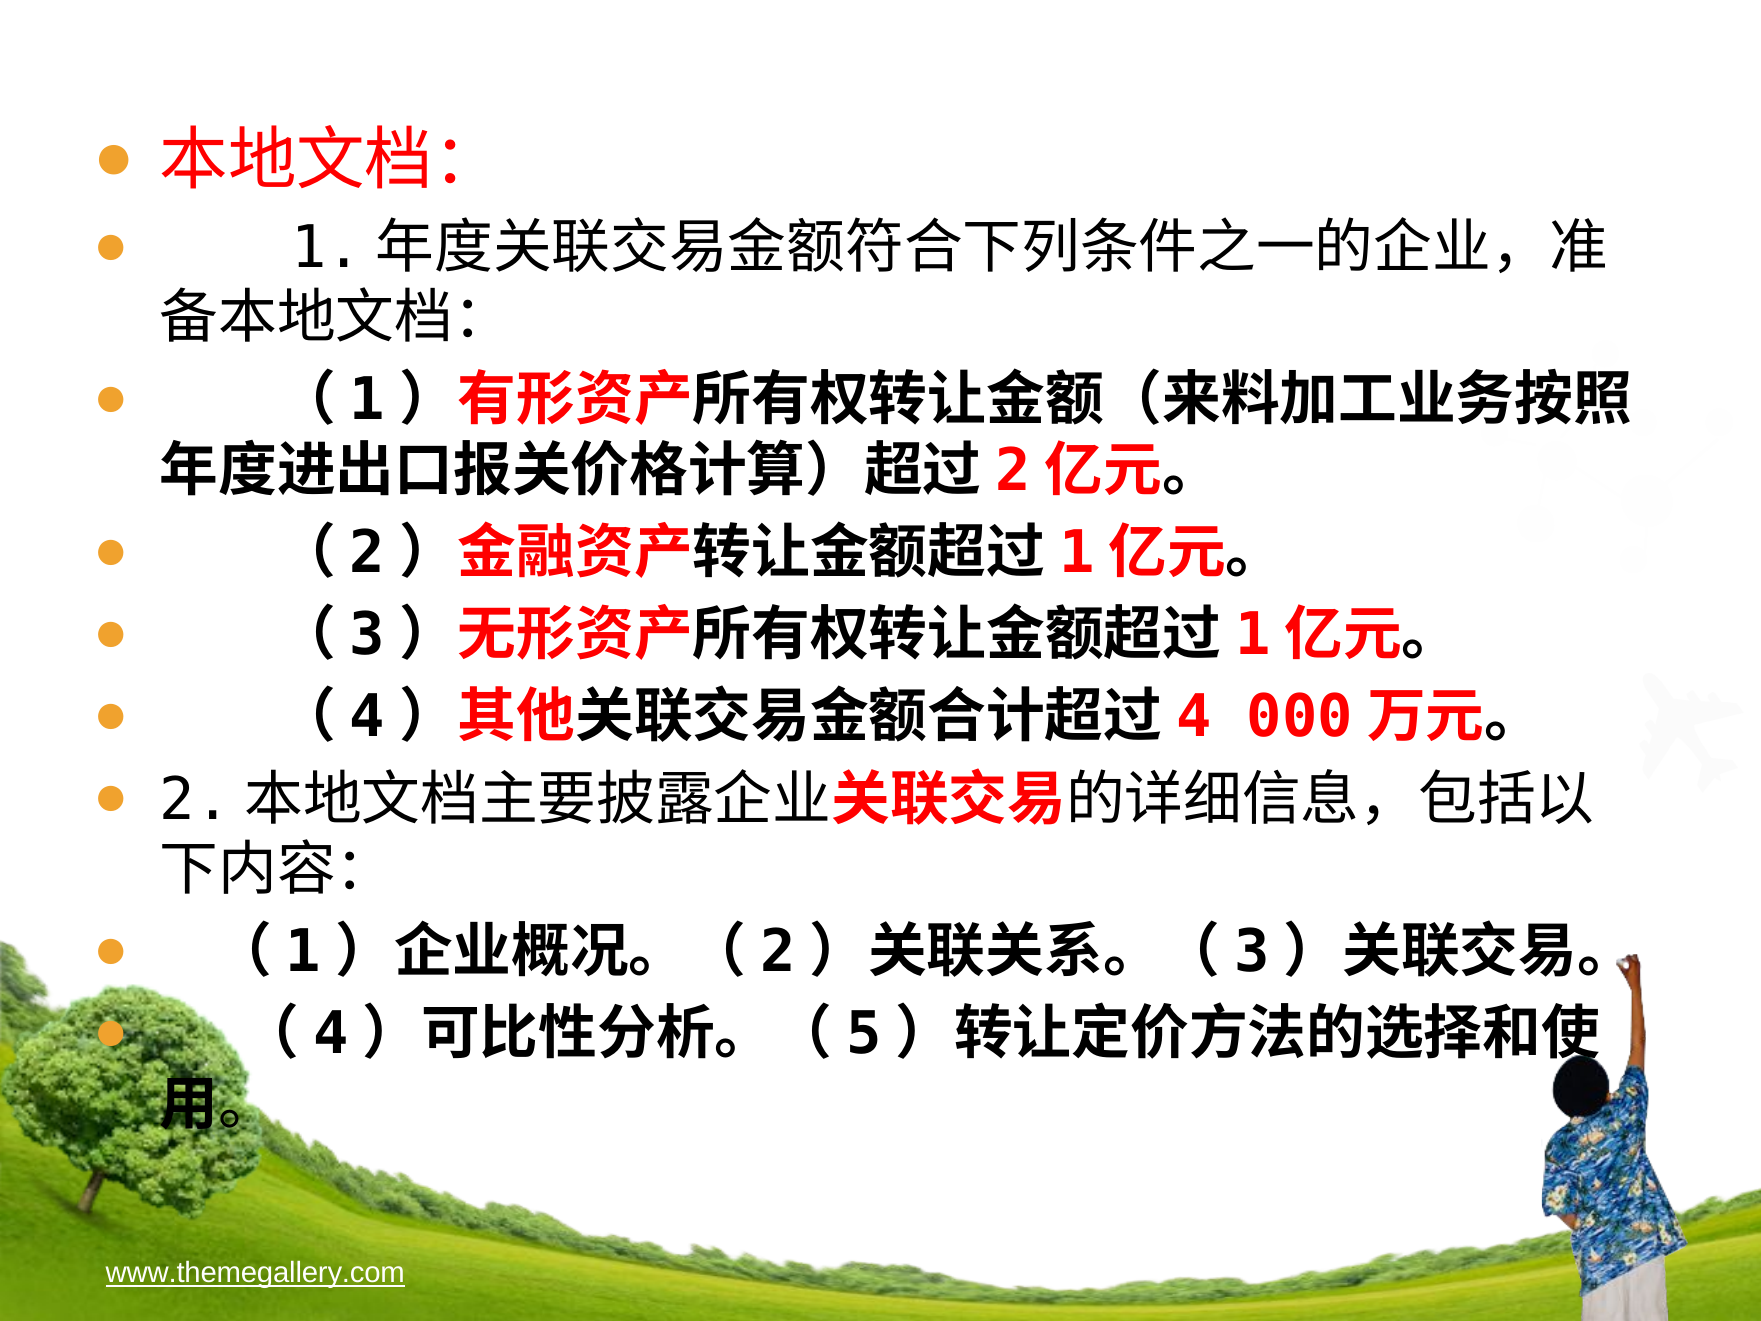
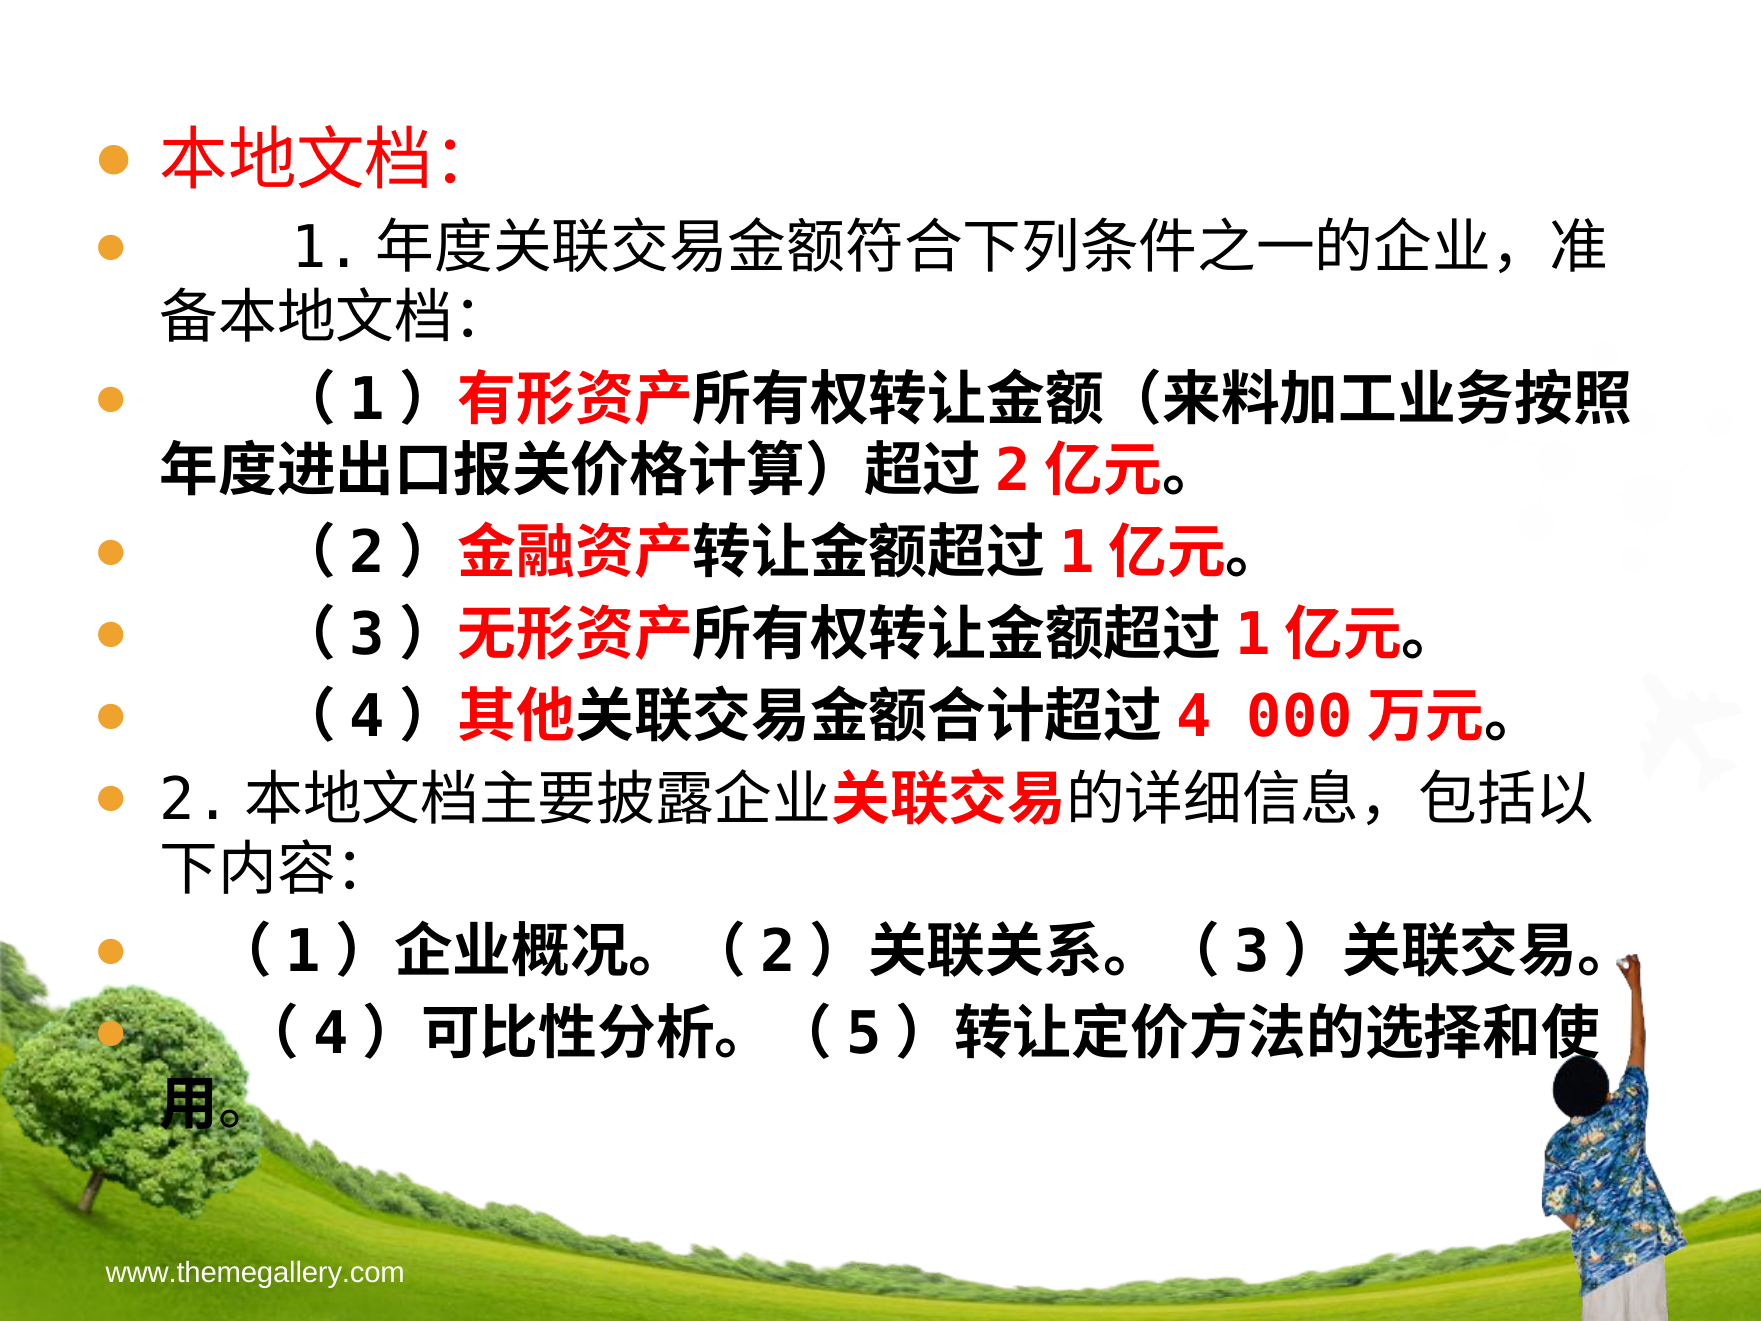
www.themegallery.com underline: present -> none (255, 1273)
